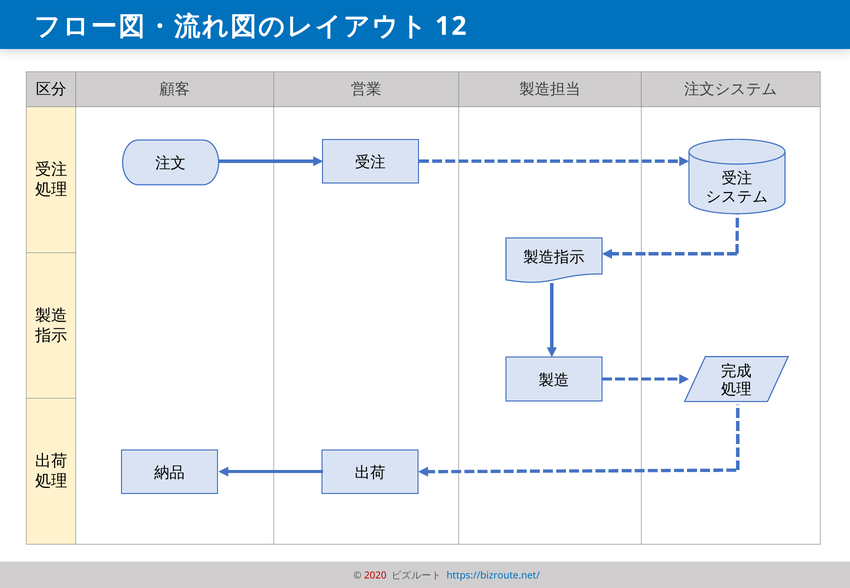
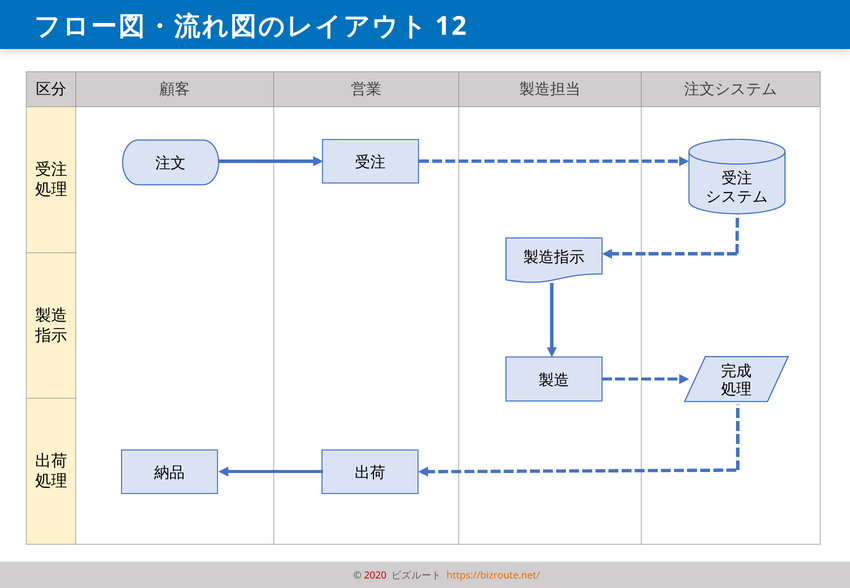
https://bizroute.net/ colour: blue -> orange (493, 576)
